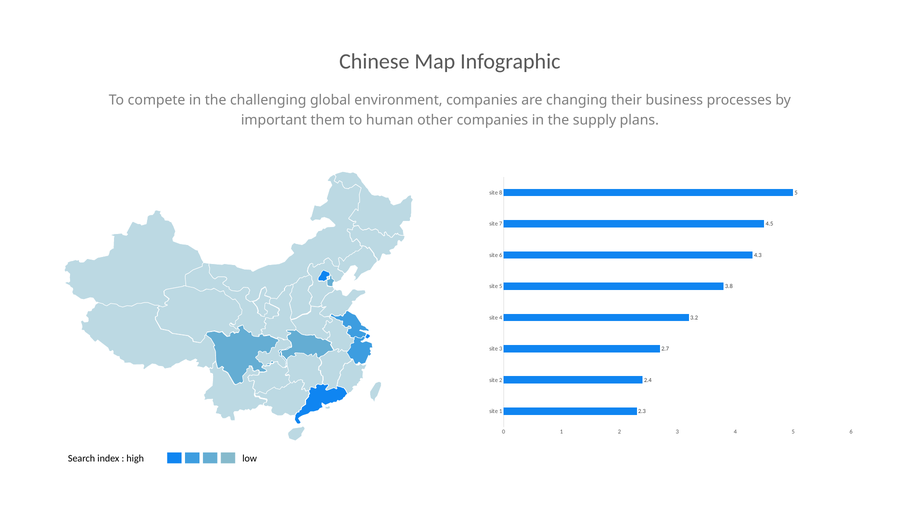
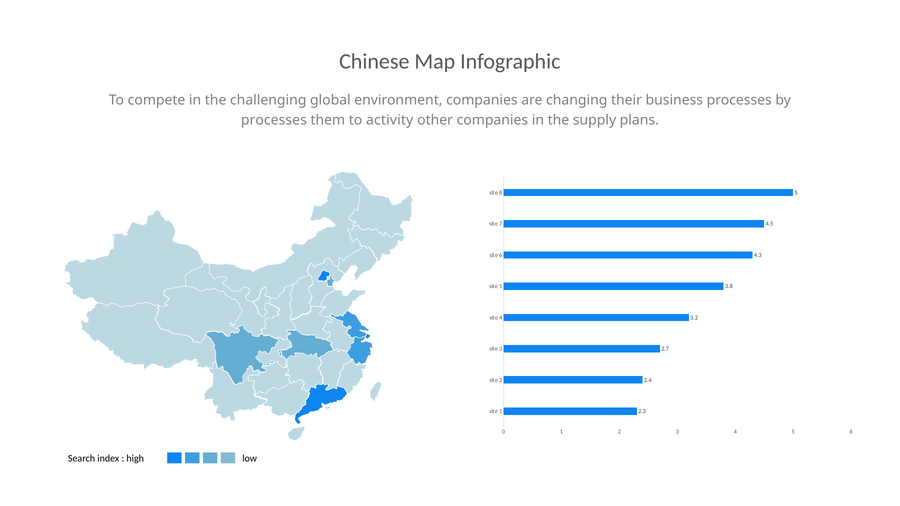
important: important -> processes (274, 120)
human: human -> activity (390, 120)
